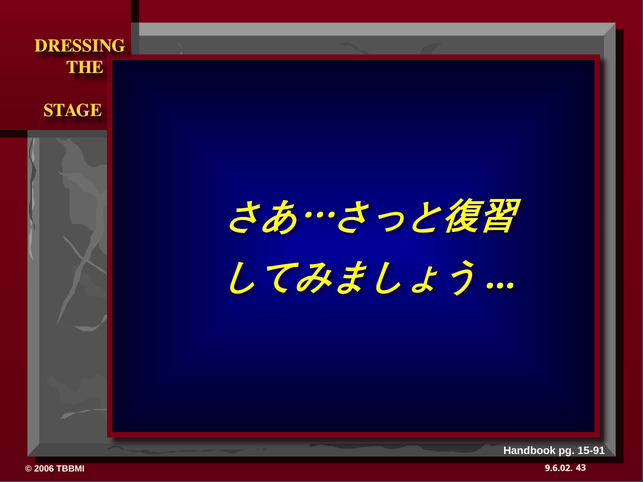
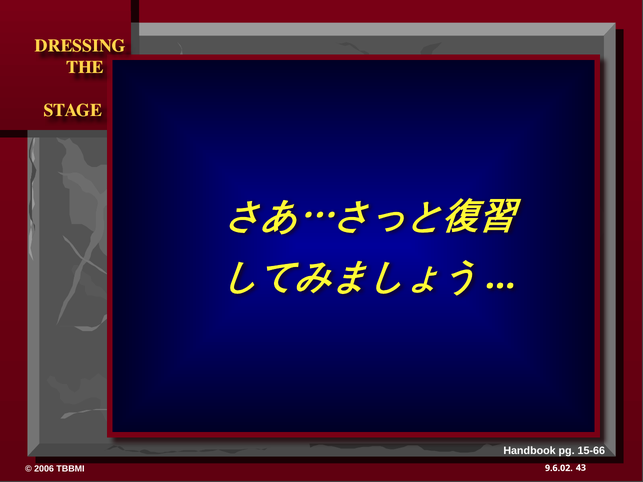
15-91: 15-91 -> 15-66 (591, 451)
